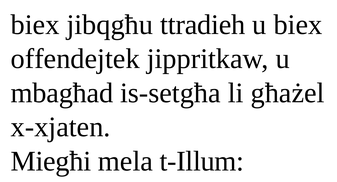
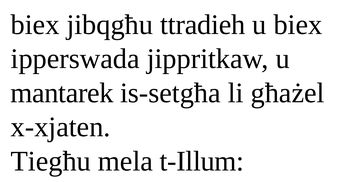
offendejtek: offendejtek -> ipperswada (75, 59)
mbagħad: mbagħad -> mantarek (62, 93)
Miegħi: Miegħi -> Tiegħu (51, 161)
